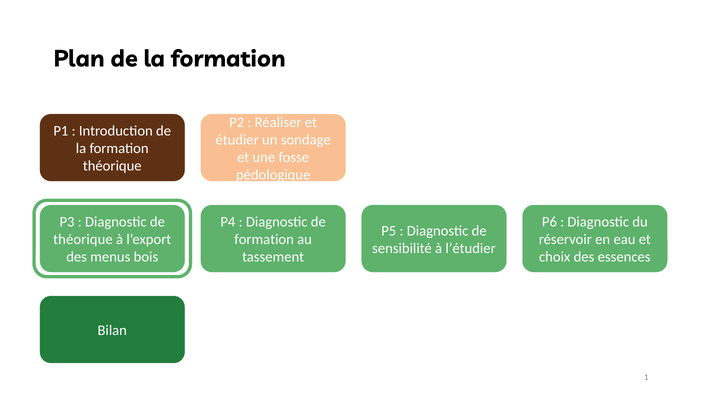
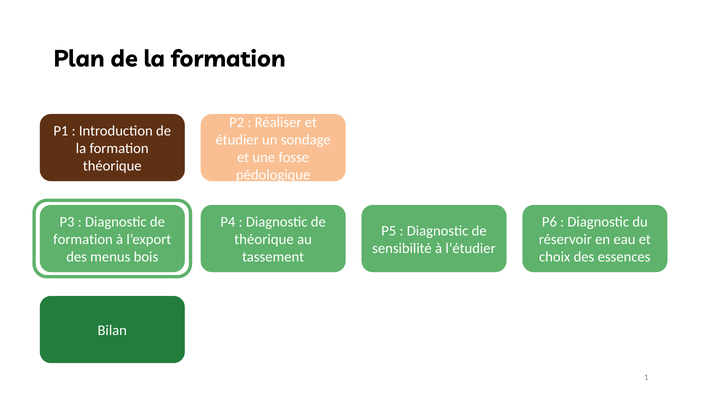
théorique: théorique -> formation (83, 239)
formation: formation -> théorique (264, 239)
